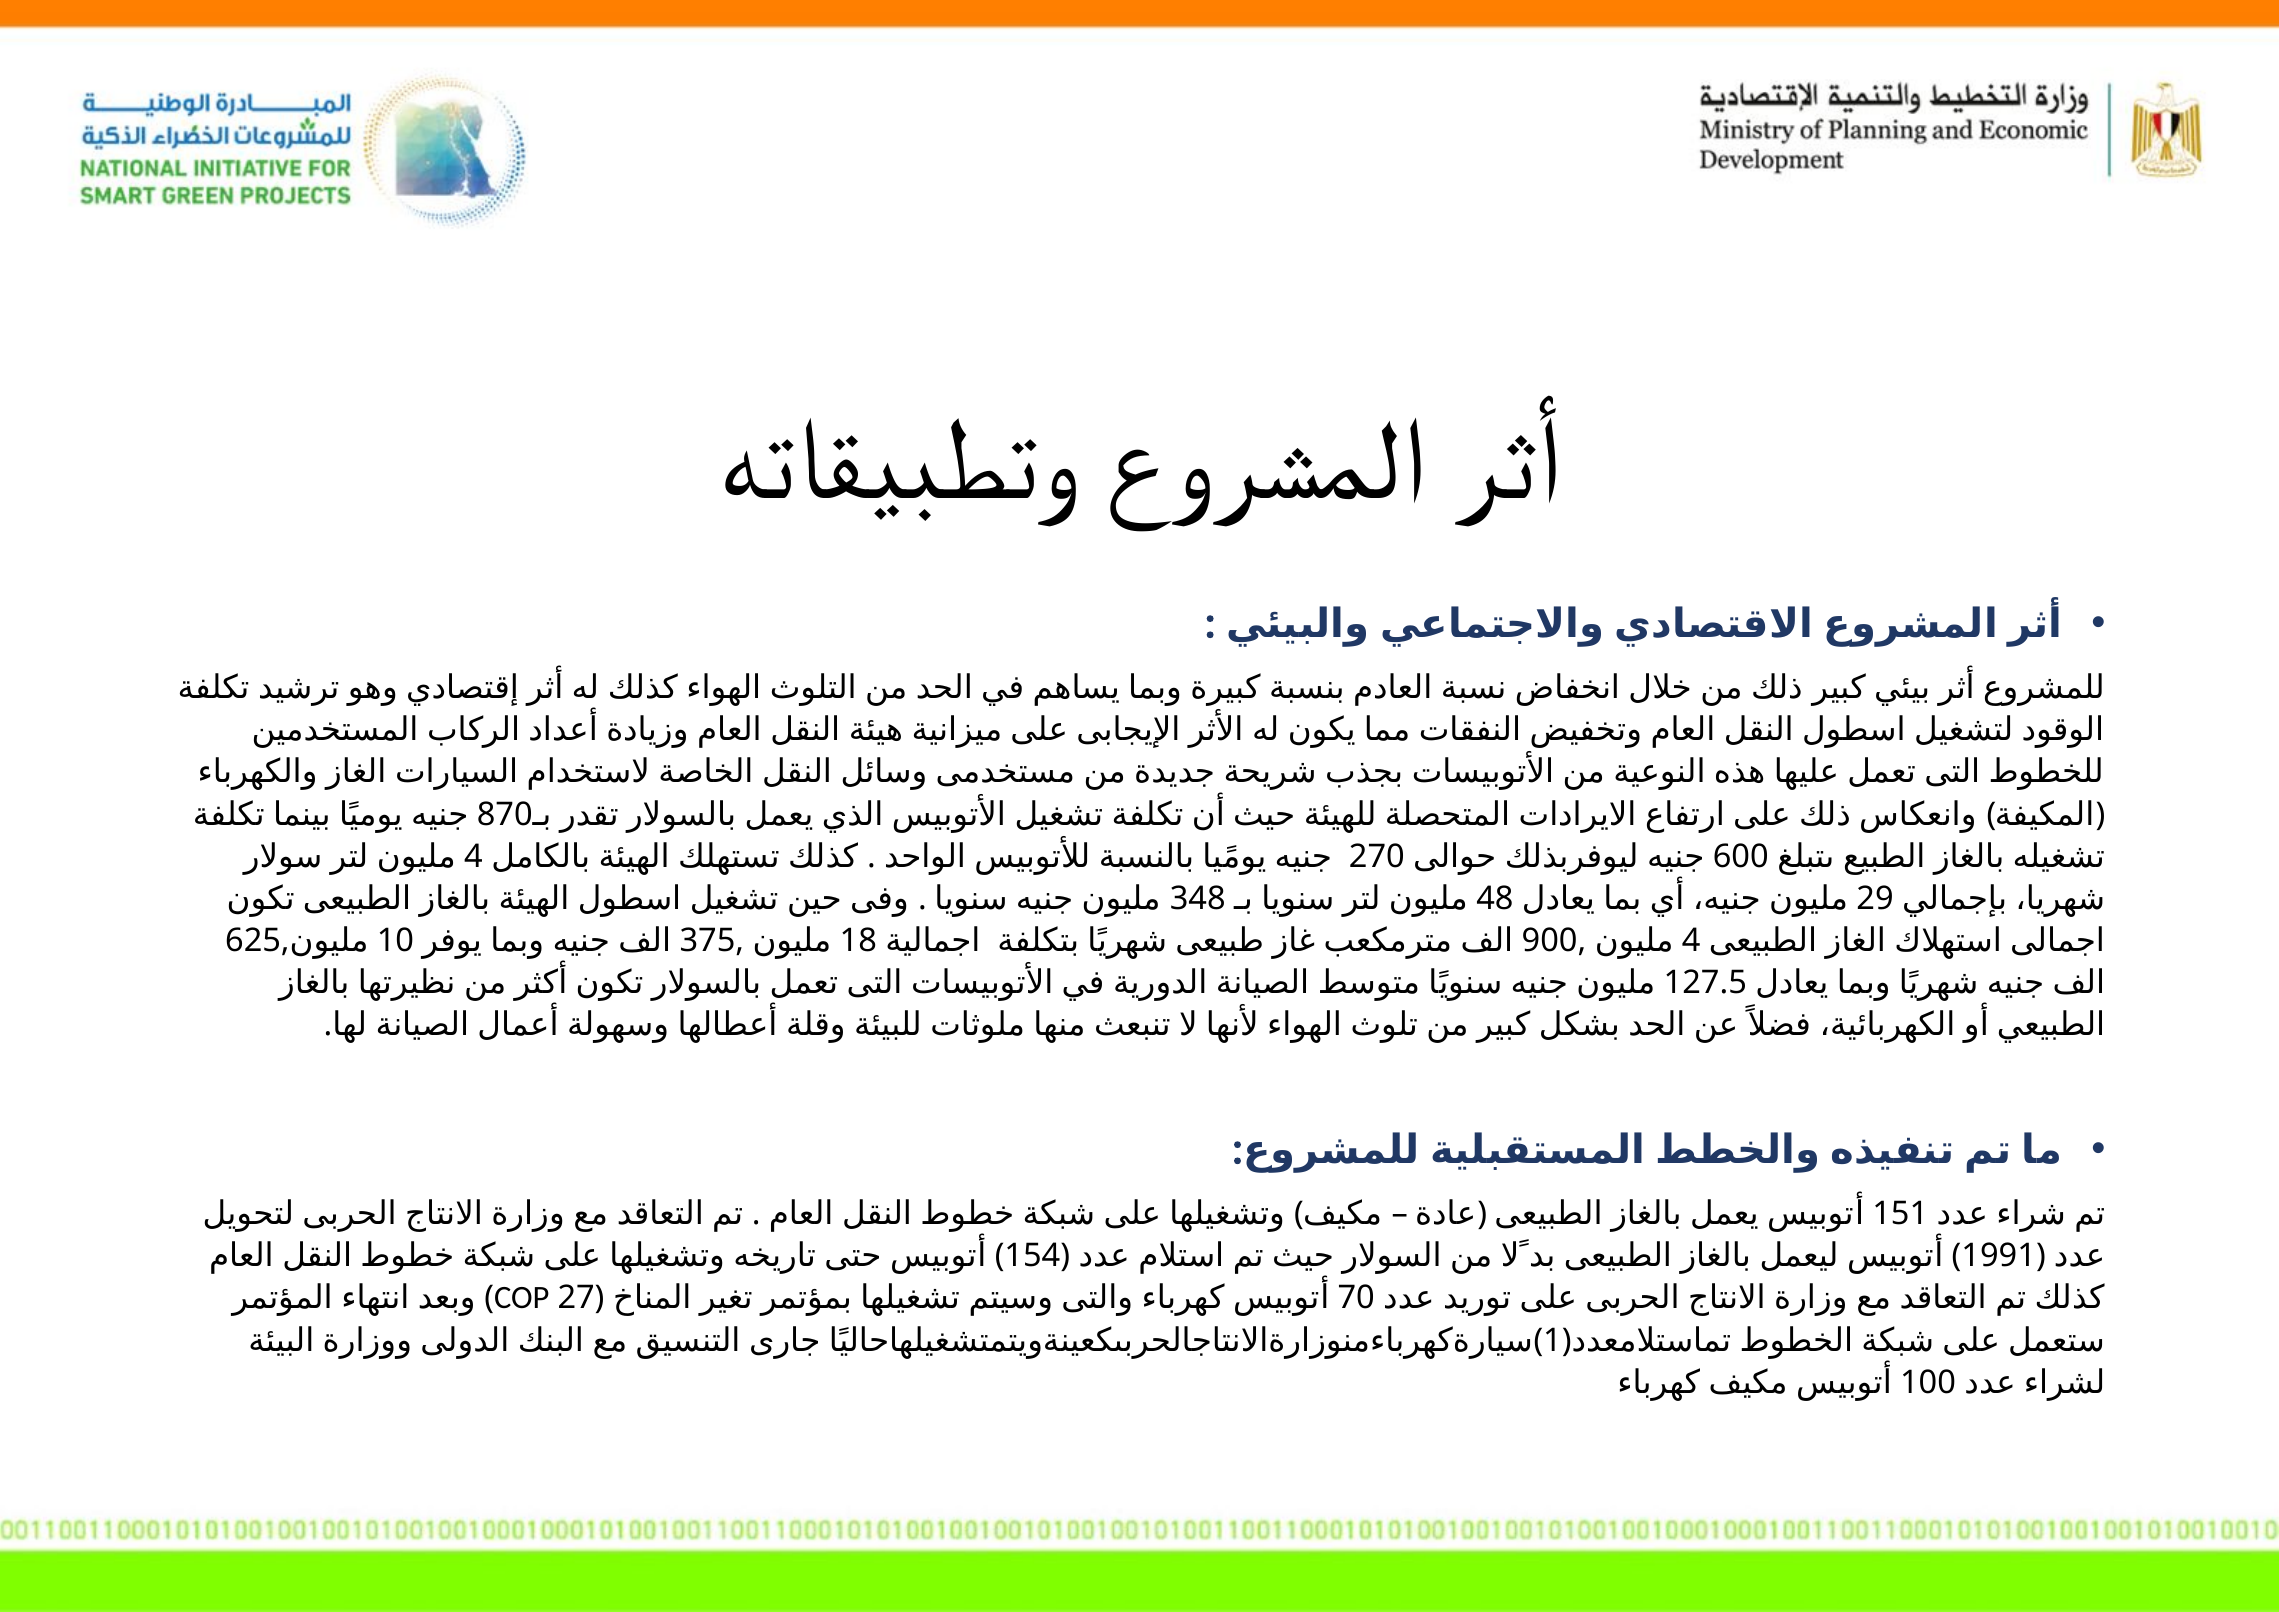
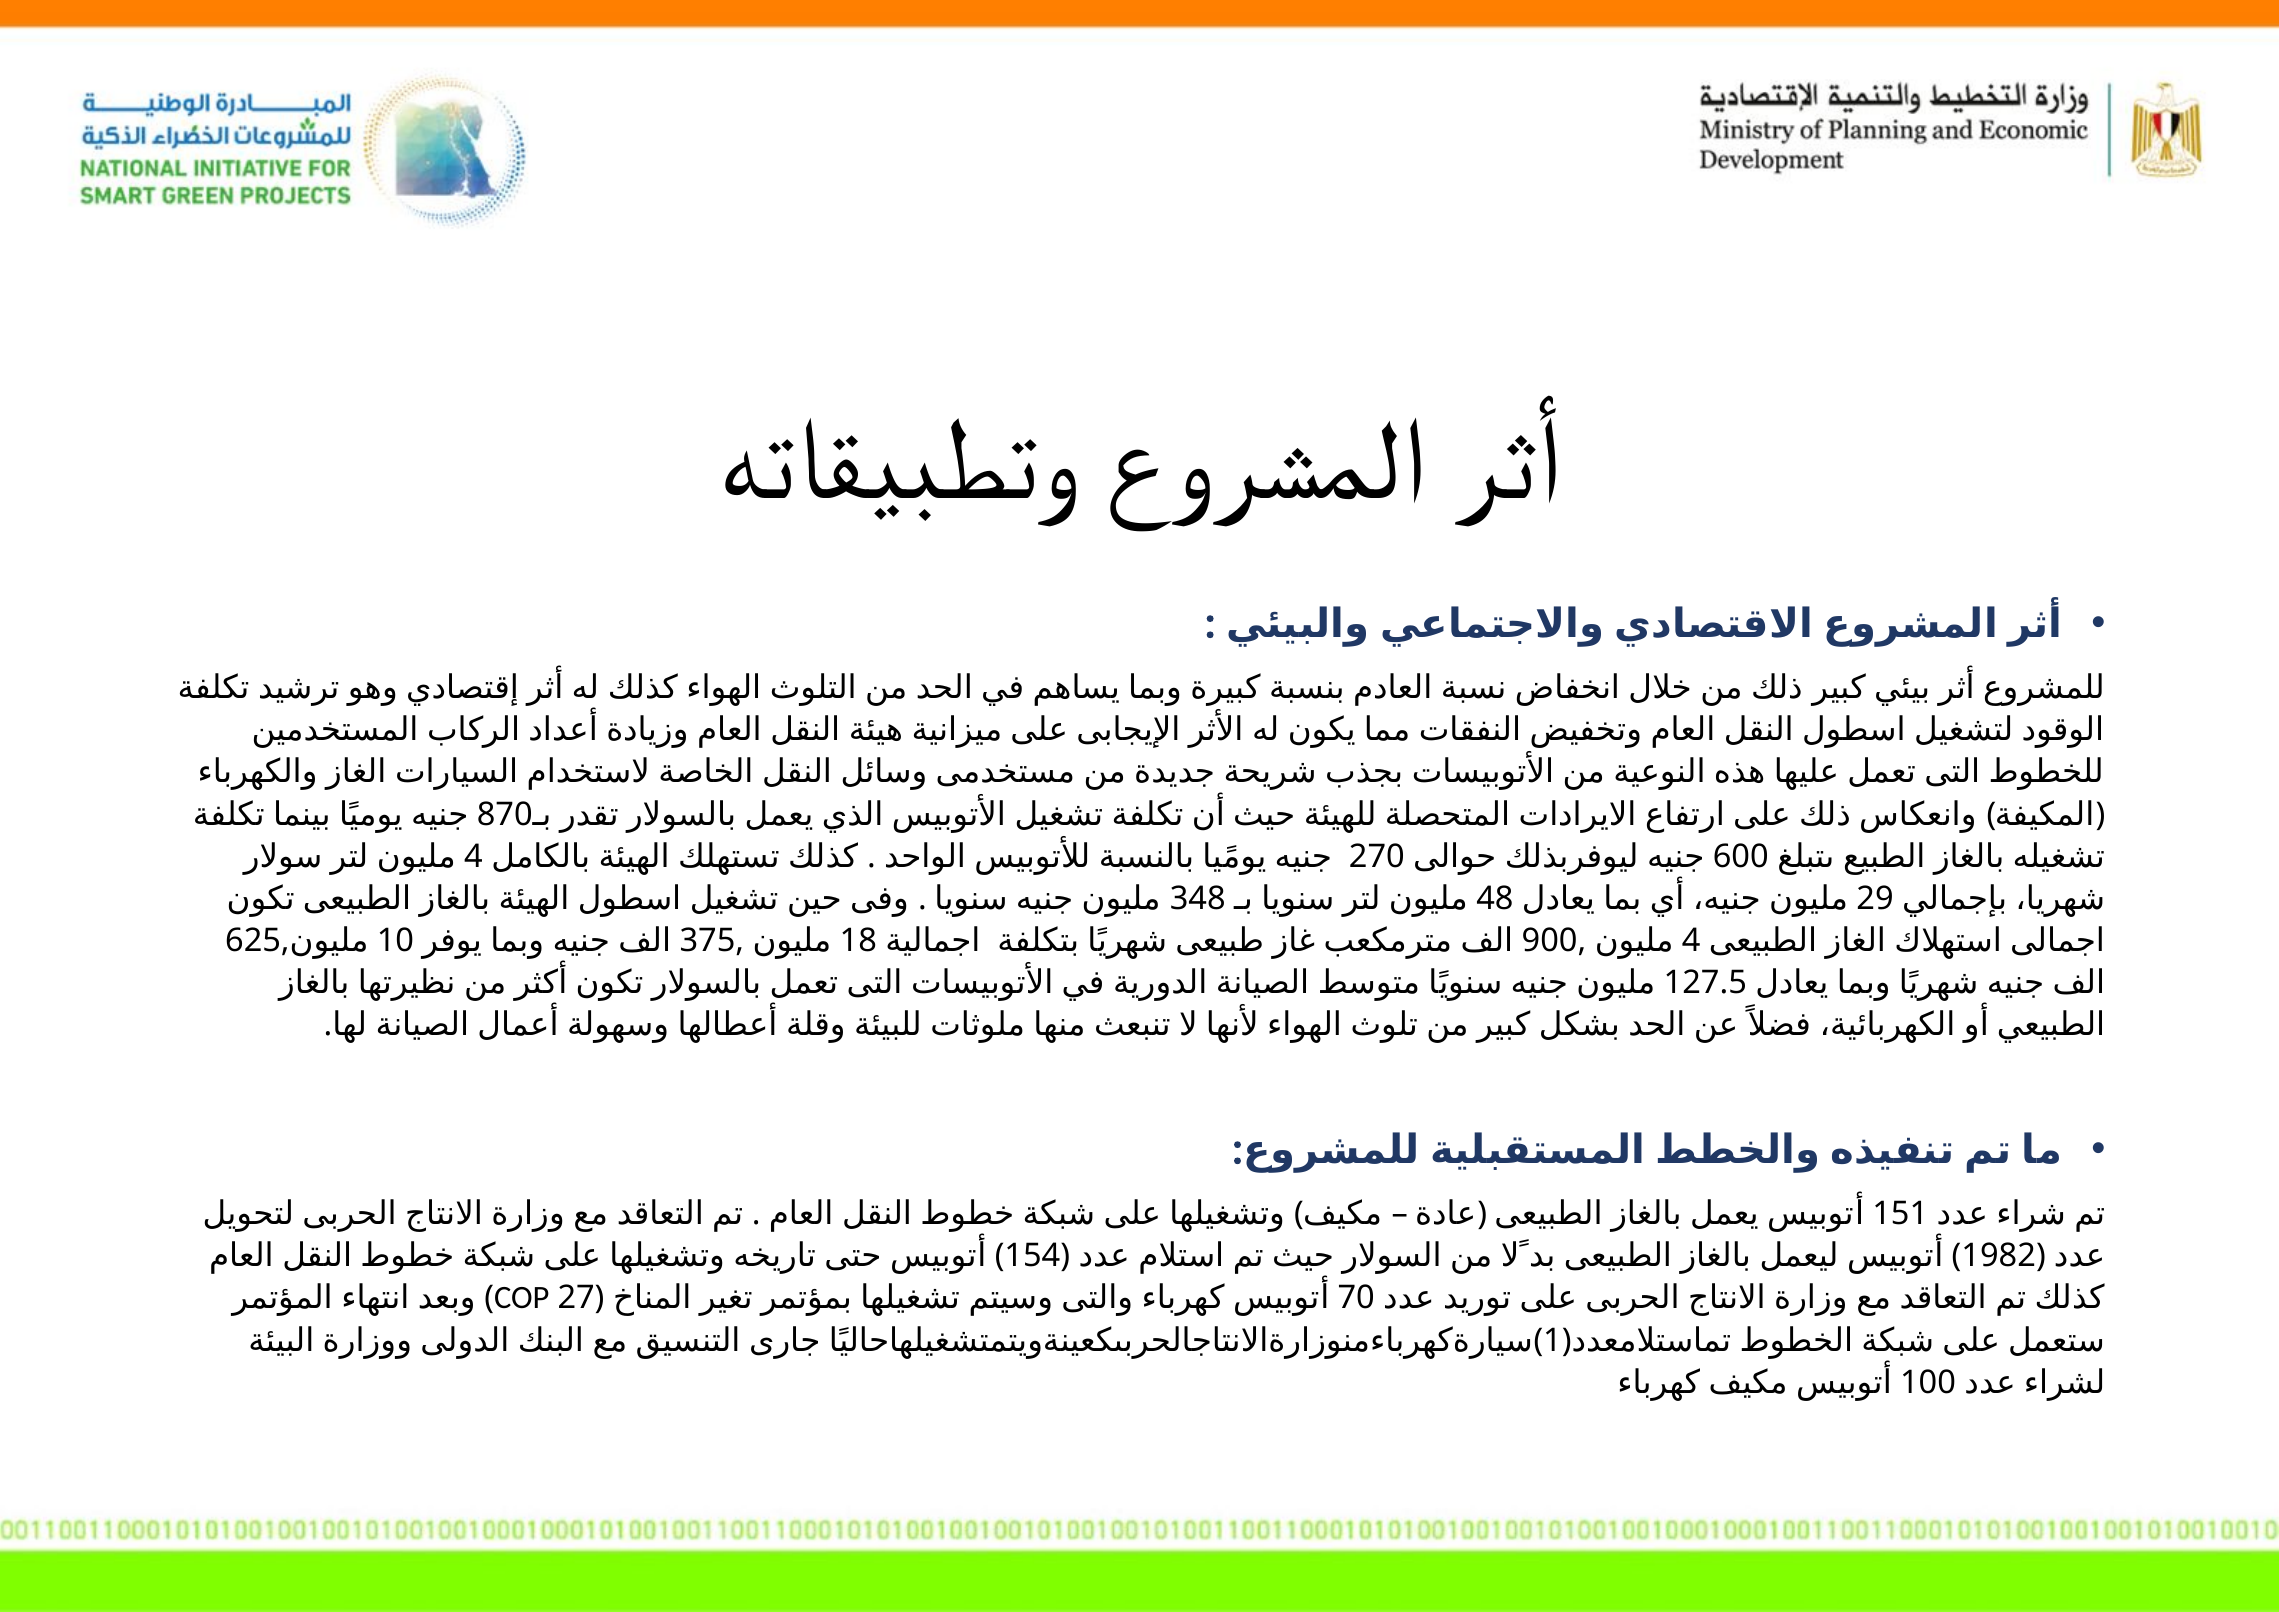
1991: 1991 -> 1982 (1999, 1256)
